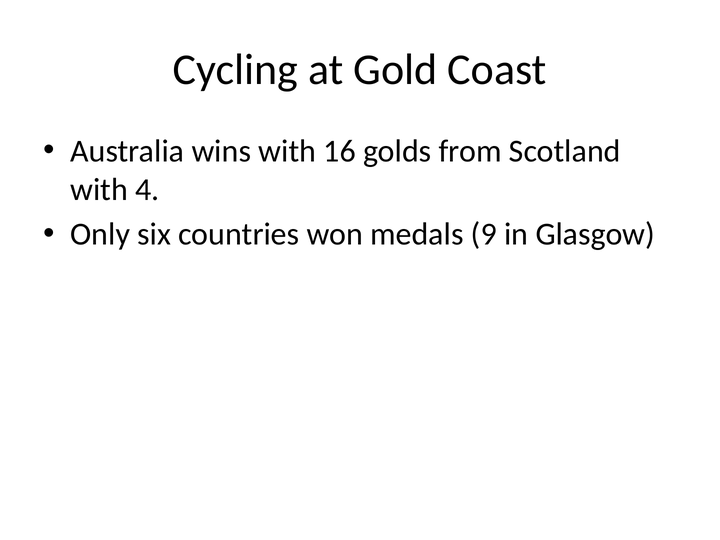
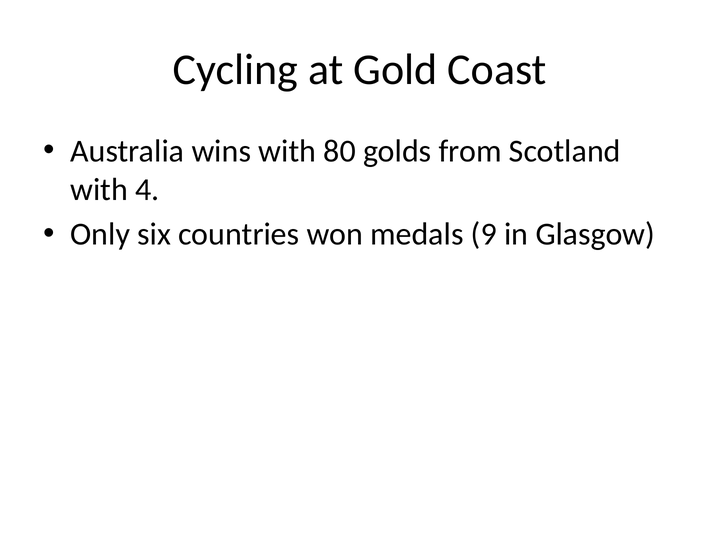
16: 16 -> 80 (340, 151)
